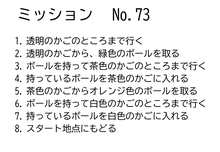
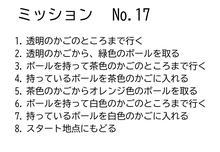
No.73: No.73 -> No.17 (131, 15)
